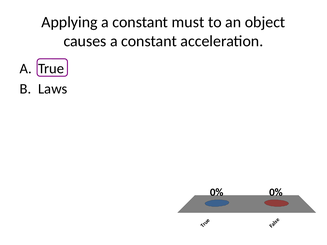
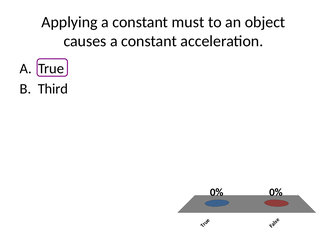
Laws: Laws -> Third (53, 89)
